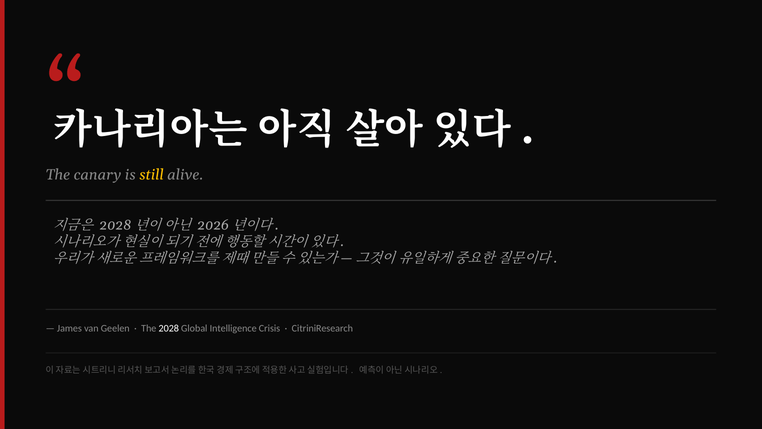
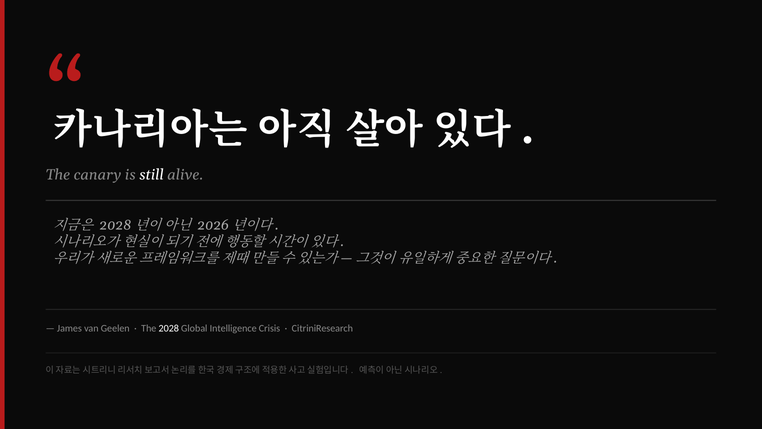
still colour: yellow -> white (152, 175)
